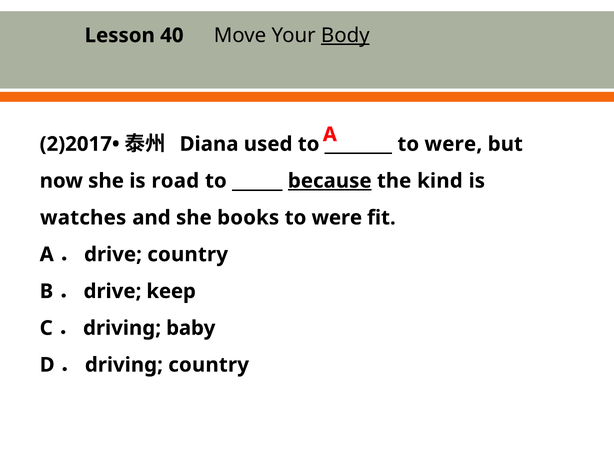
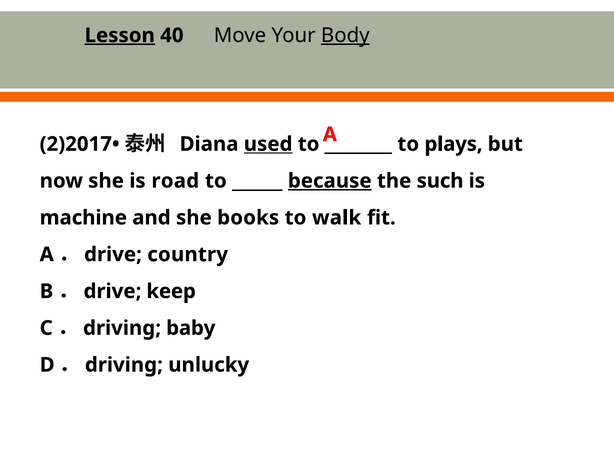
Lesson underline: none -> present (120, 35)
used underline: none -> present (268, 144)
were: were -> plays (454, 144)
kind: kind -> such (440, 181)
watches: watches -> machine (83, 218)
were: were -> walk (337, 218)
country: country -> unlucky (209, 365)
